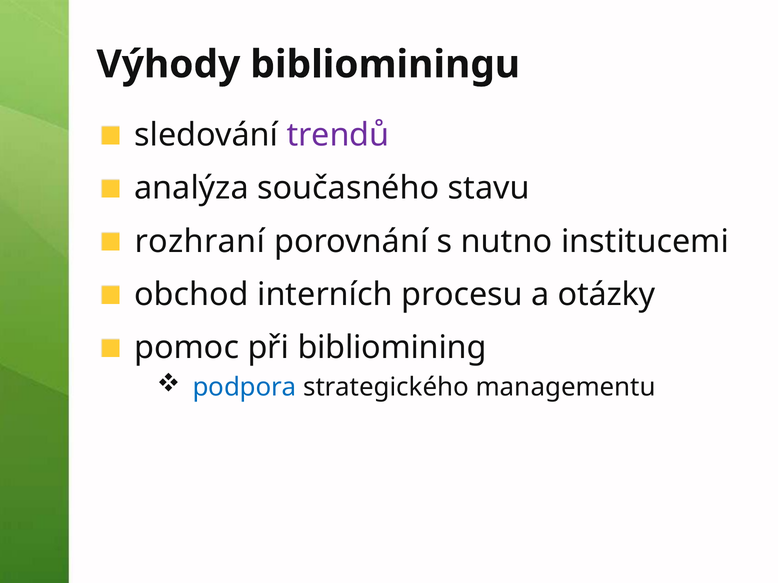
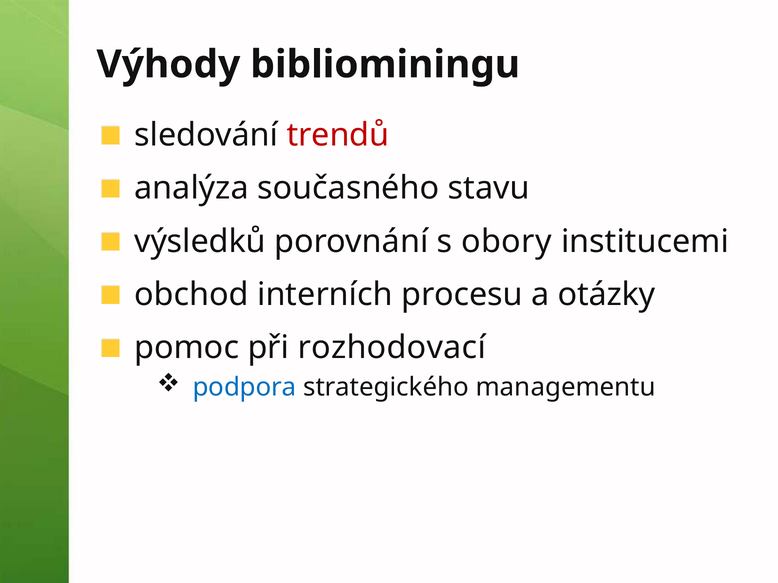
trendů colour: purple -> red (338, 135)
rozhraní: rozhraní -> výsledků (200, 242)
nutno: nutno -> obory (506, 242)
bibliomining: bibliomining -> rozhodovací (392, 348)
